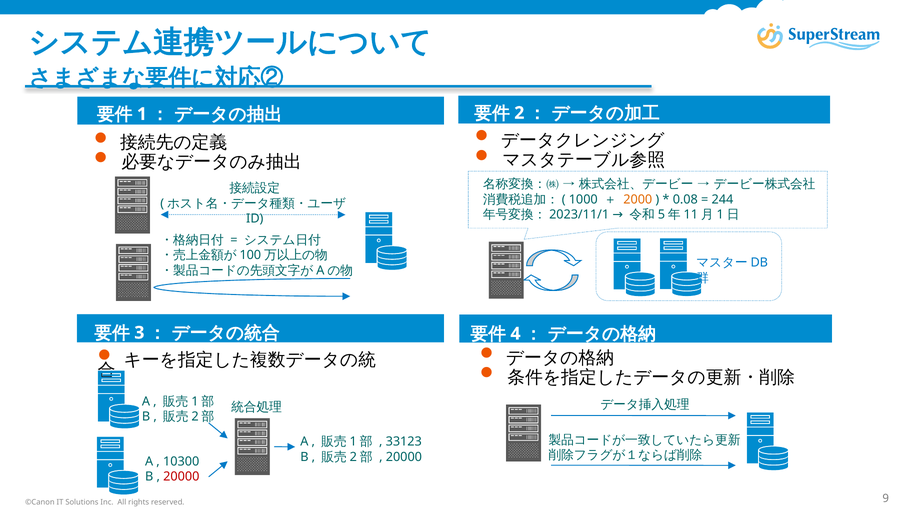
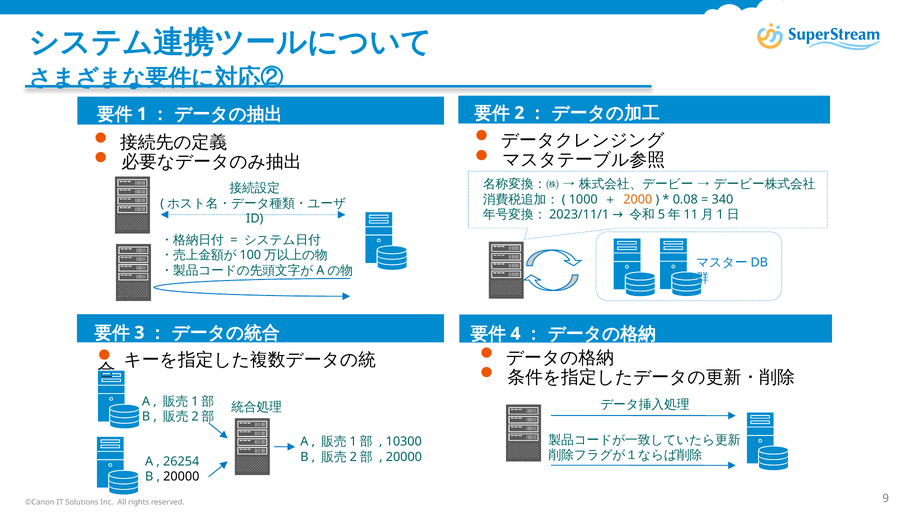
244: 244 -> 340 (722, 199)
33123: 33123 -> 10300 (404, 442)
10300: 10300 -> 26254 (181, 461)
20000 colour: red -> black (181, 477)
